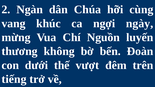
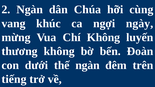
Chí Nguồn: Nguồn -> Không (103, 37)
thế vượt: vượt -> ngàn (87, 65)
